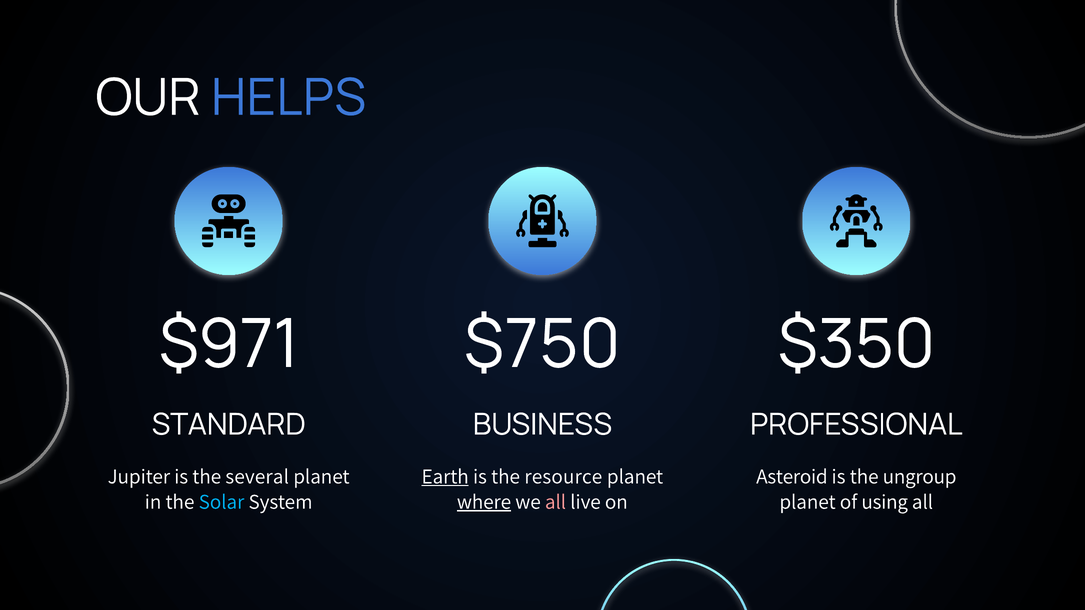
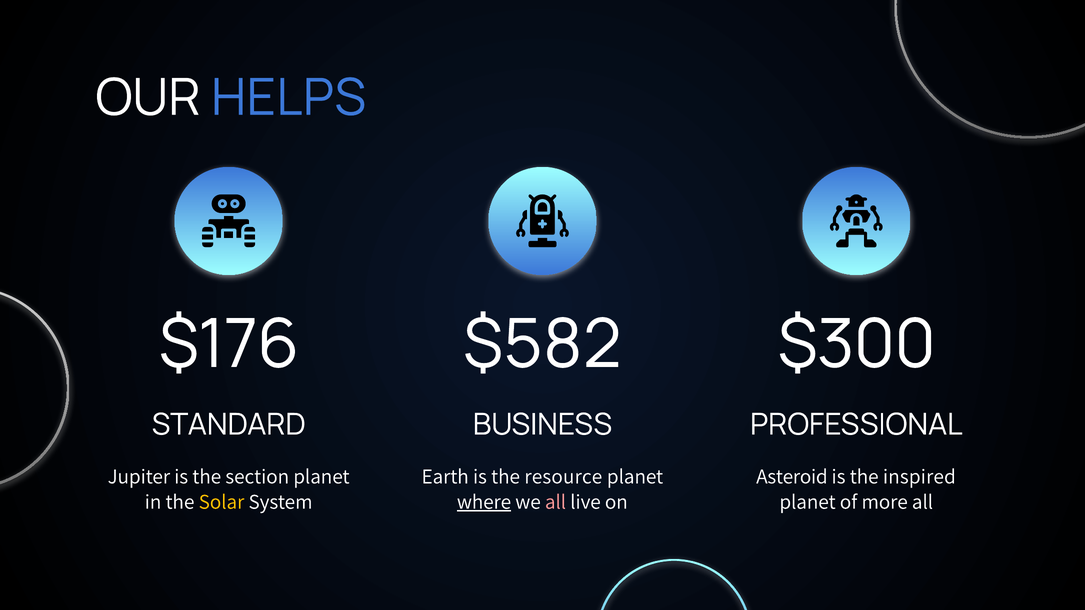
$971: $971 -> $176 (229, 345)
$750: $750 -> $582 (542, 345)
$350: $350 -> $300 (857, 345)
several: several -> section (257, 477)
Earth underline: present -> none (445, 477)
ungroup: ungroup -> inspired (919, 477)
Solar colour: light blue -> yellow (221, 502)
using: using -> more (885, 502)
